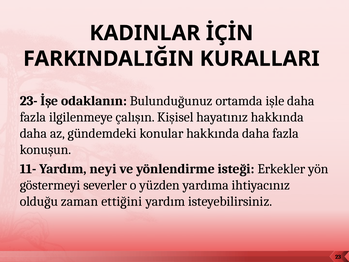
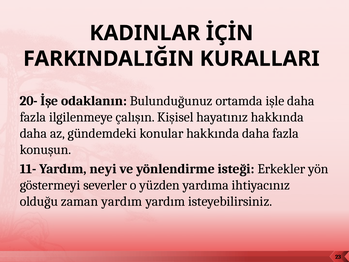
23-: 23- -> 20- (29, 101)
zaman ettiğini: ettiğini -> yardım (122, 201)
